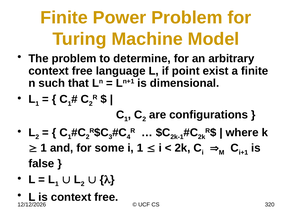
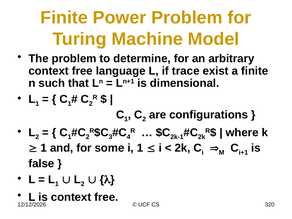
point: point -> trace (186, 71)
